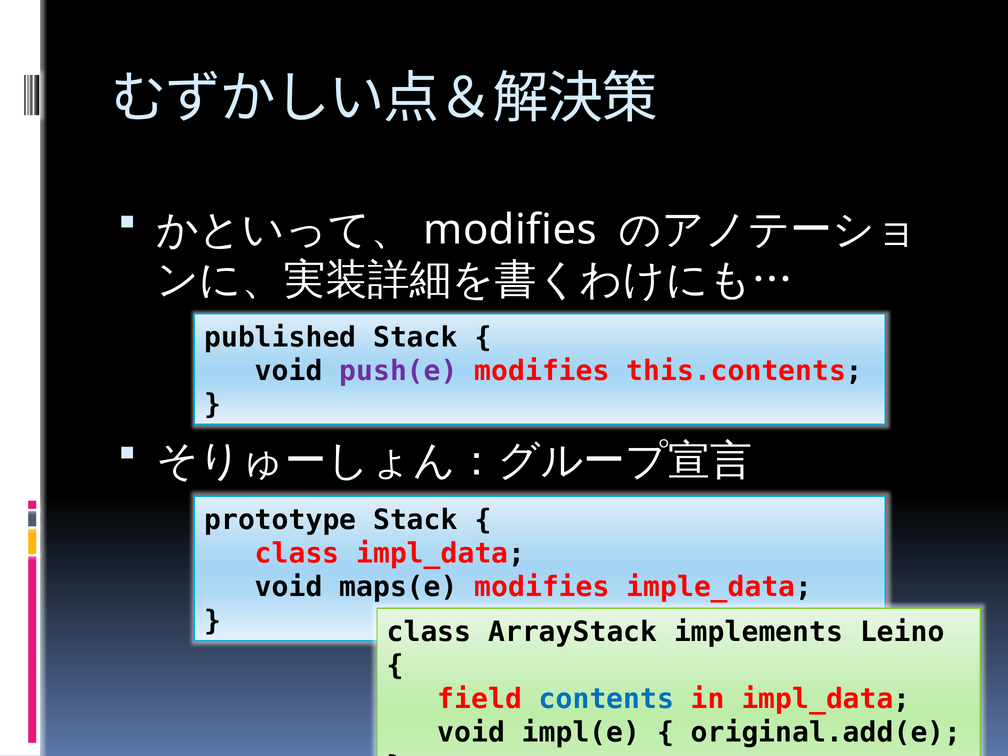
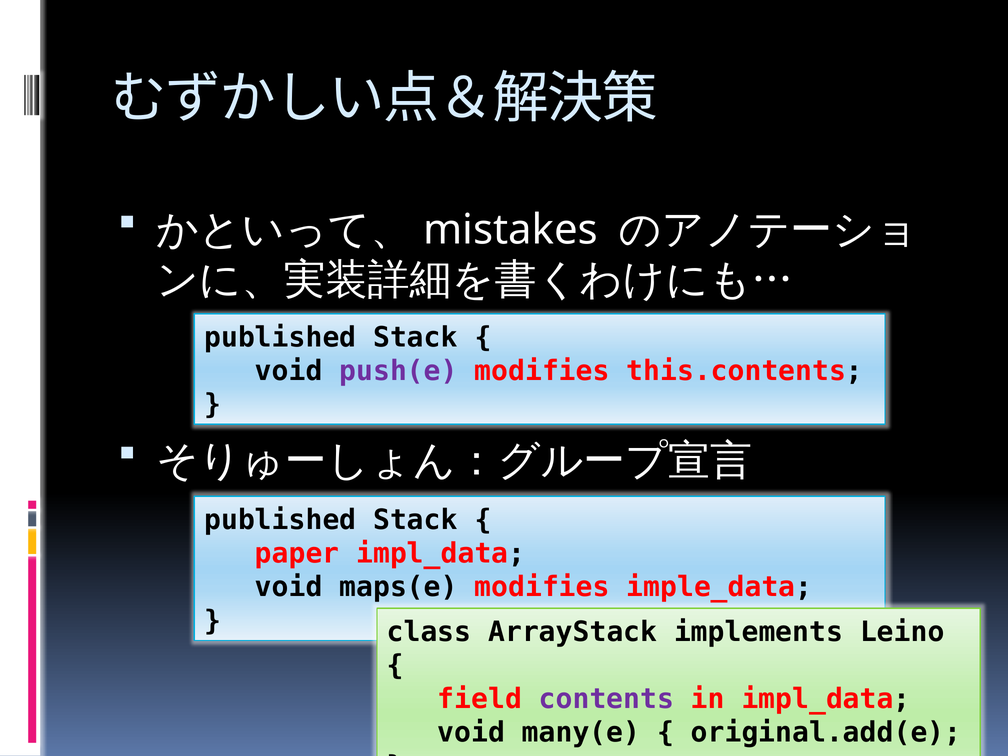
modifies: modifies -> mistakes (510, 230)
prototype: prototype -> published (280, 520)
class: class -> paper (297, 554)
contents colour: blue -> purple (606, 699)
impl(e: impl(e -> many(e (581, 733)
